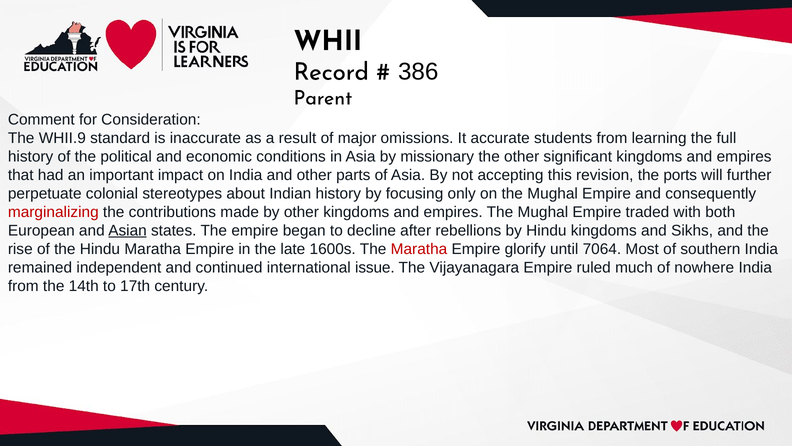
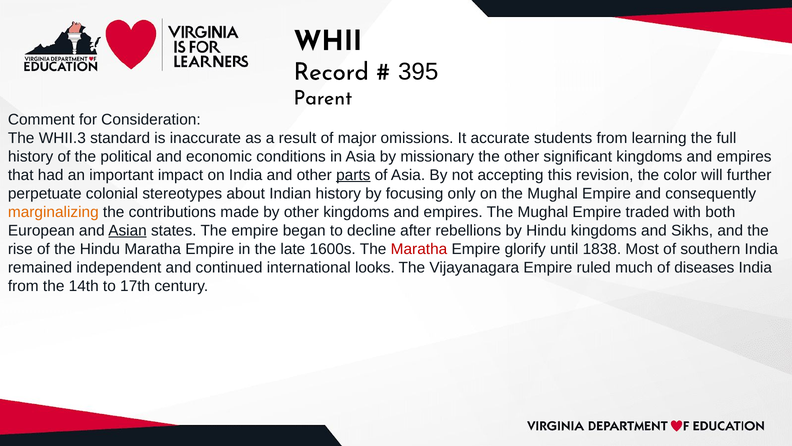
386: 386 -> 395 (418, 72)
WHII.9: WHII.9 -> WHII.3 (62, 138)
parts underline: none -> present (353, 175)
ports: ports -> color (680, 175)
marginalizing colour: red -> orange (53, 212)
7064: 7064 -> 1838 (602, 249)
issue: issue -> looks (375, 267)
nowhere: nowhere -> diseases (704, 267)
